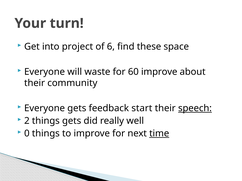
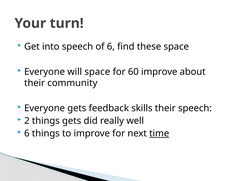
into project: project -> speech (77, 47)
will waste: waste -> space (97, 72)
start: start -> skills (142, 109)
speech underline: present -> none (195, 109)
0: 0 -> 6 (27, 134)
